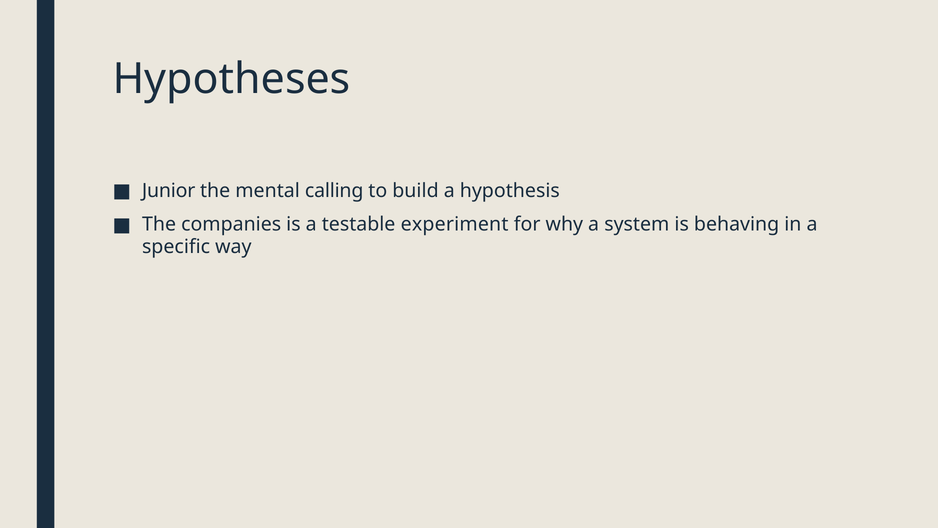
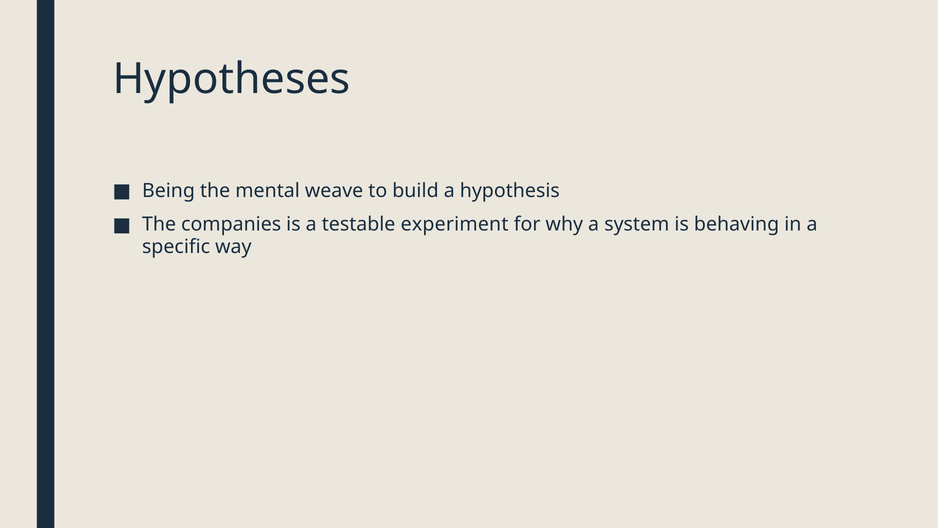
Junior: Junior -> Being (169, 191)
calling: calling -> weave (334, 191)
